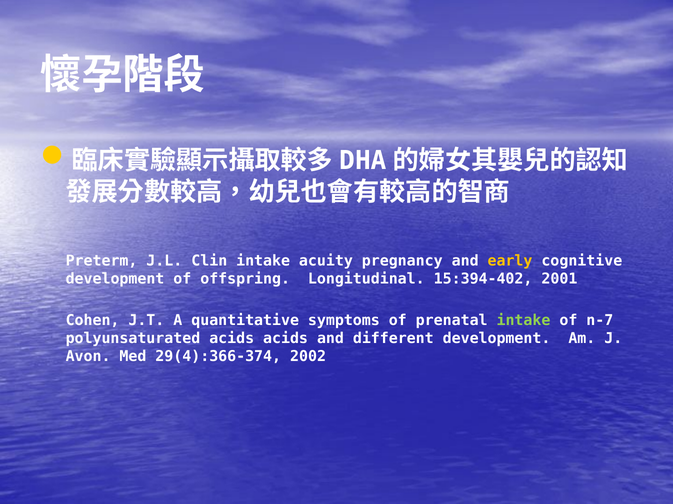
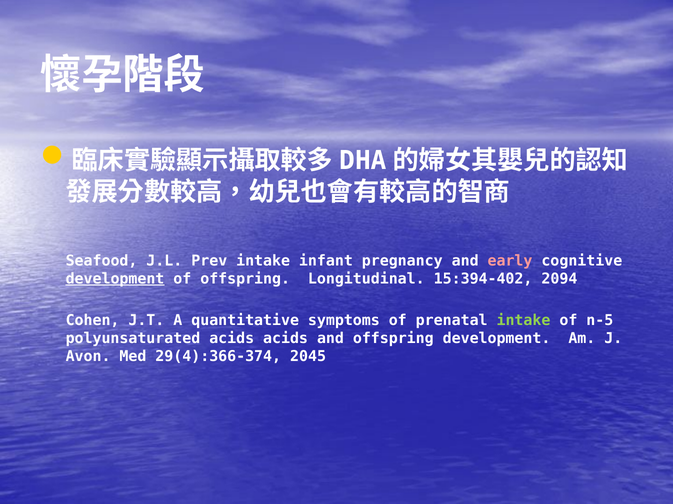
Preterm: Preterm -> Seafood (102, 261)
Clin: Clin -> Prev (209, 261)
acuity: acuity -> infant (326, 261)
early colour: yellow -> pink (510, 261)
development underline: none -> present (115, 279)
2001: 2001 -> 2094 (559, 279)
n-7: n-7 -> n-5 (600, 321)
and different: different -> offspring (393, 339)
2002: 2002 -> 2045 (308, 357)
